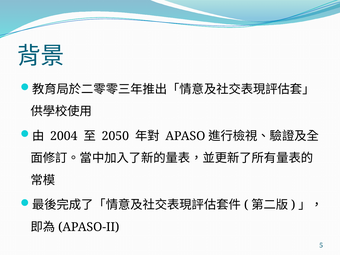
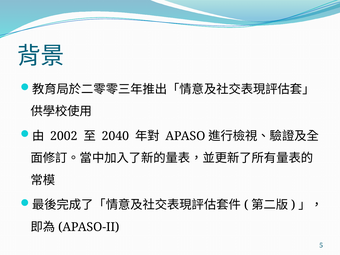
2004: 2004 -> 2002 (64, 136)
2050: 2050 -> 2040 (115, 136)
